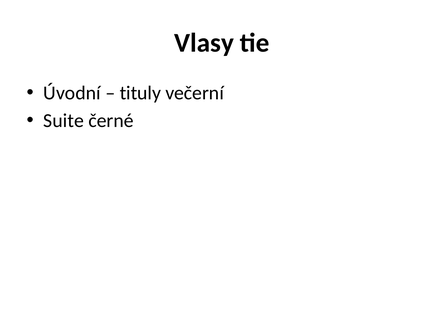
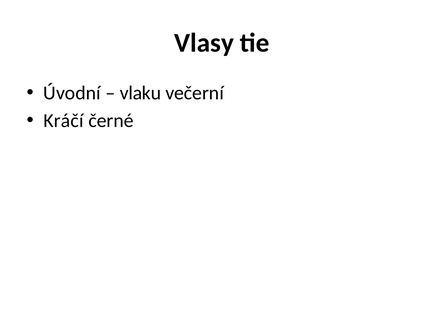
tituly: tituly -> vlaku (140, 93)
Suite: Suite -> Kráčí (64, 121)
